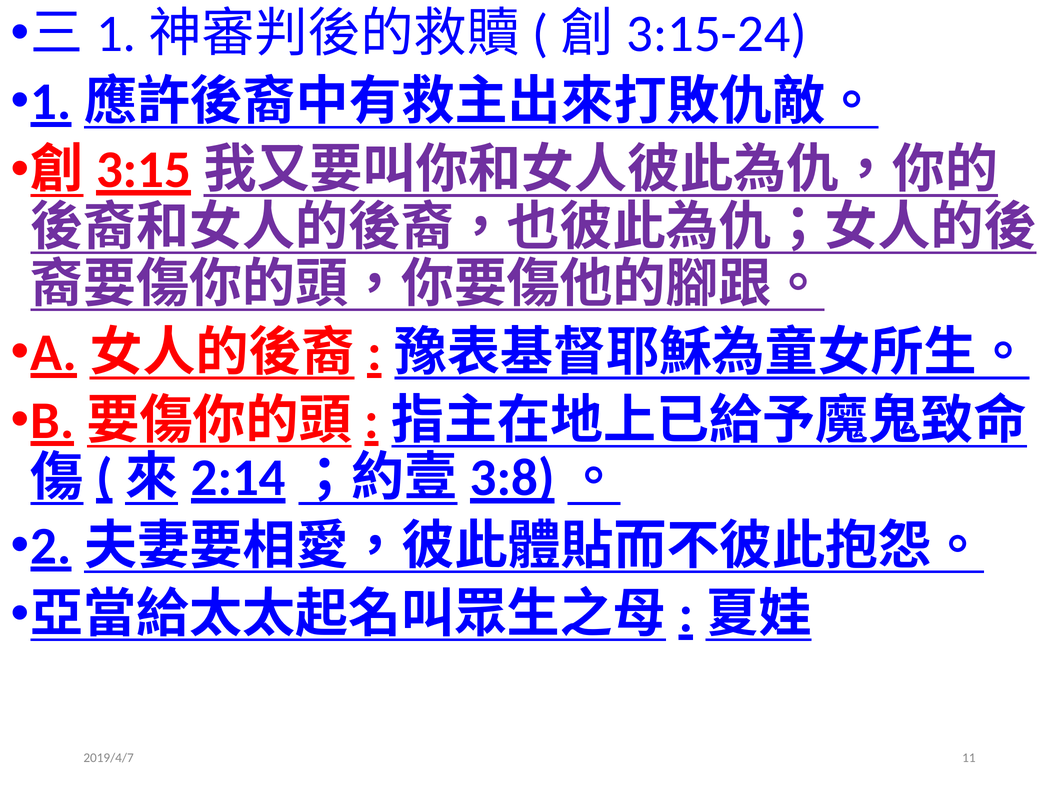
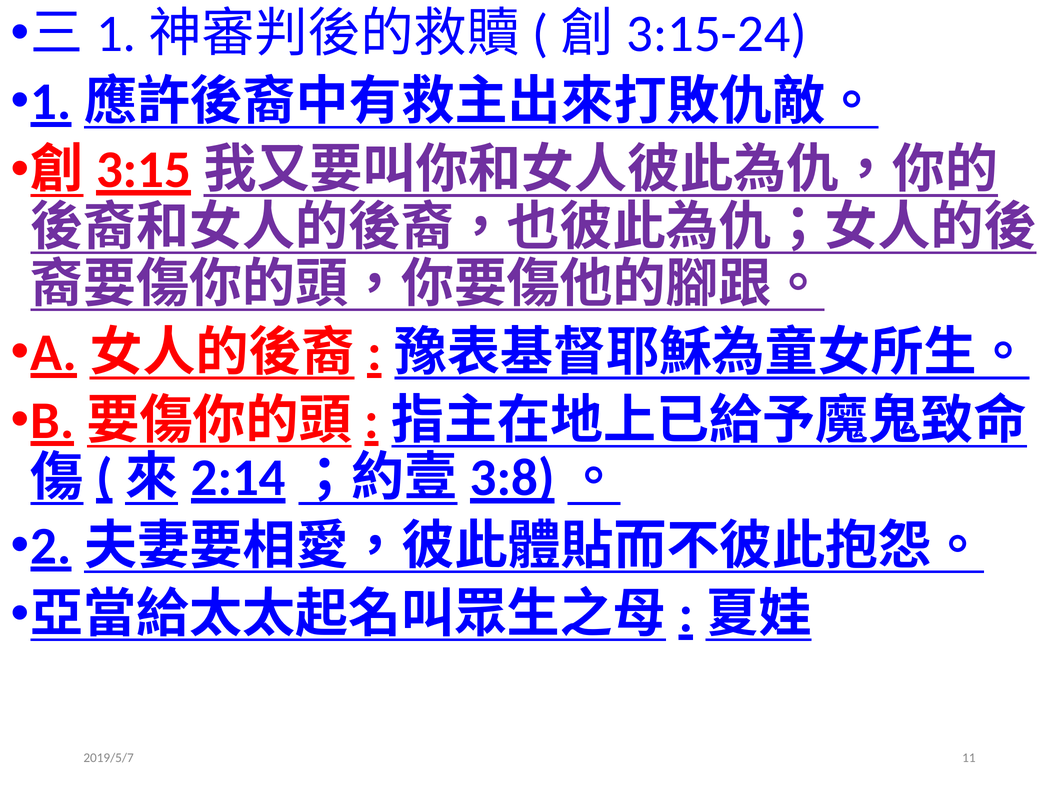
2019/4/7: 2019/4/7 -> 2019/5/7 (109, 758)
